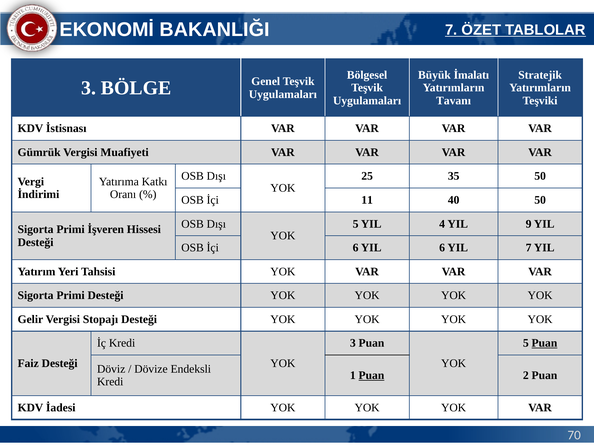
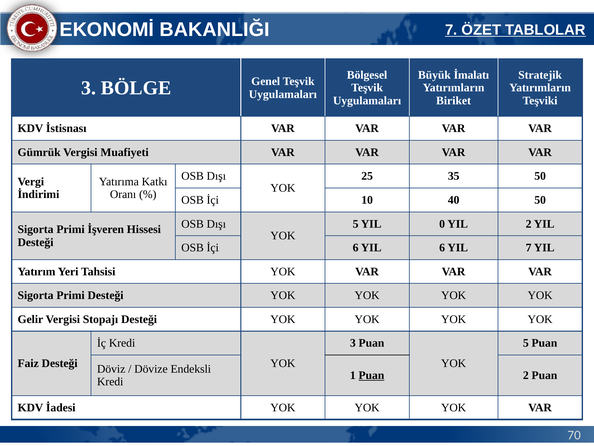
Tavanı: Tavanı -> Biriket (454, 100)
11: 11 -> 10 (367, 200)
4: 4 -> 0 (442, 224)
YIL 9: 9 -> 2 (529, 224)
Puan underline: present -> none (544, 343)
